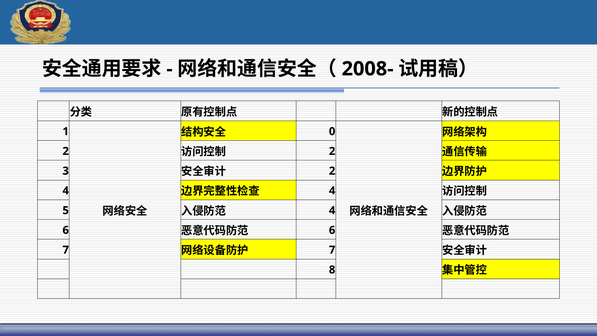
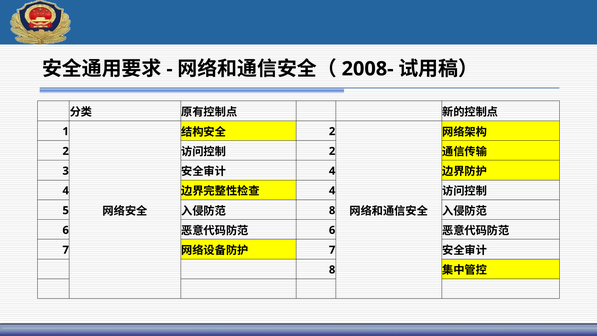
0: 0 -> 2 (332, 131)
2: 2 -> 4 (332, 171)
4: 4 -> 8 (332, 210)
